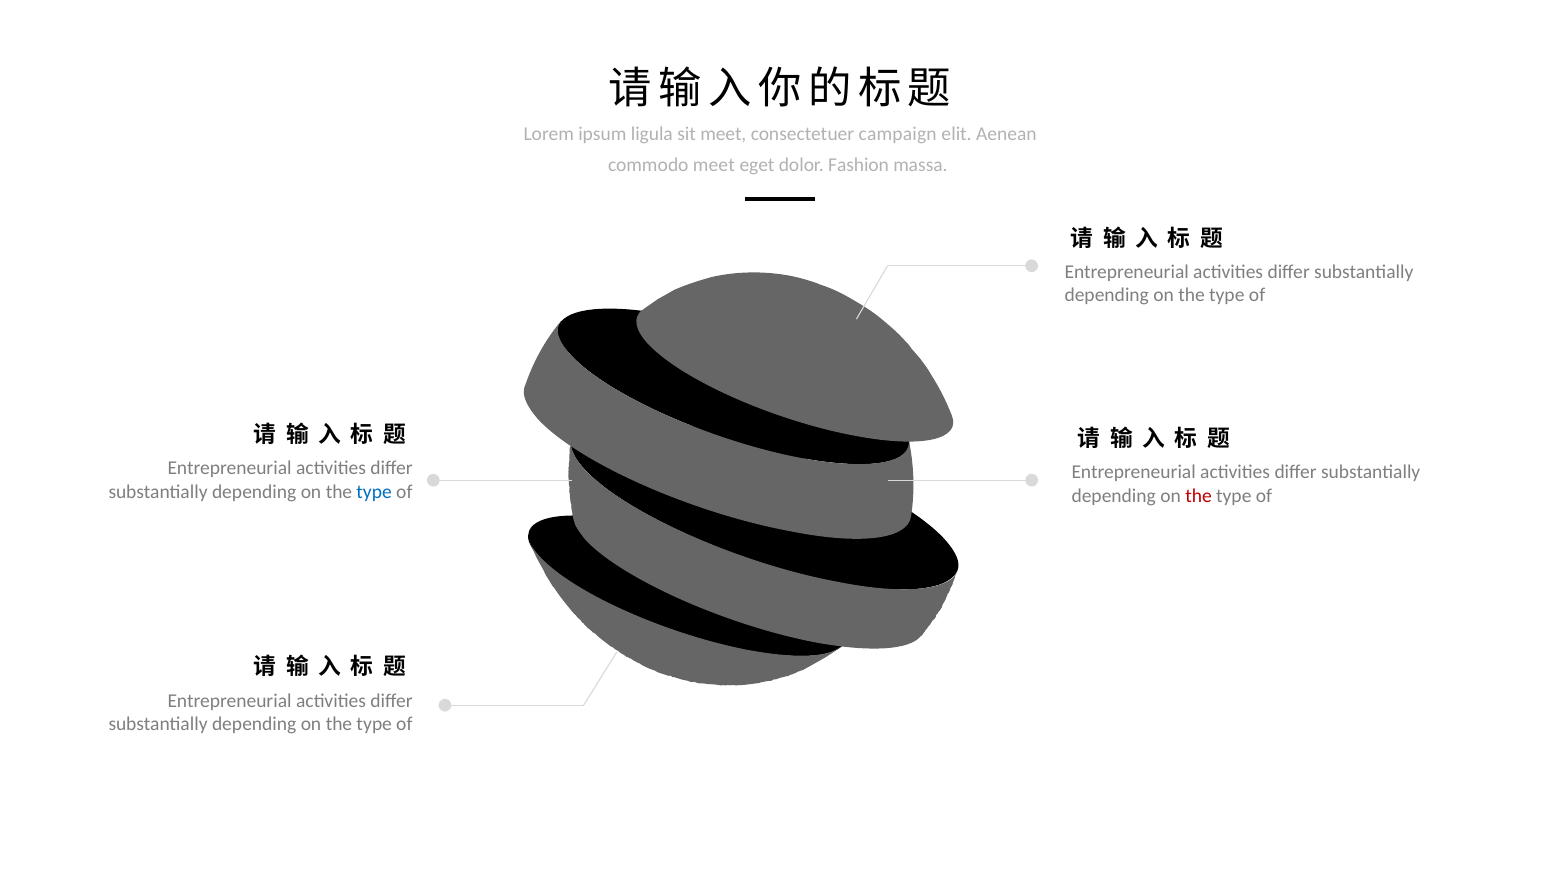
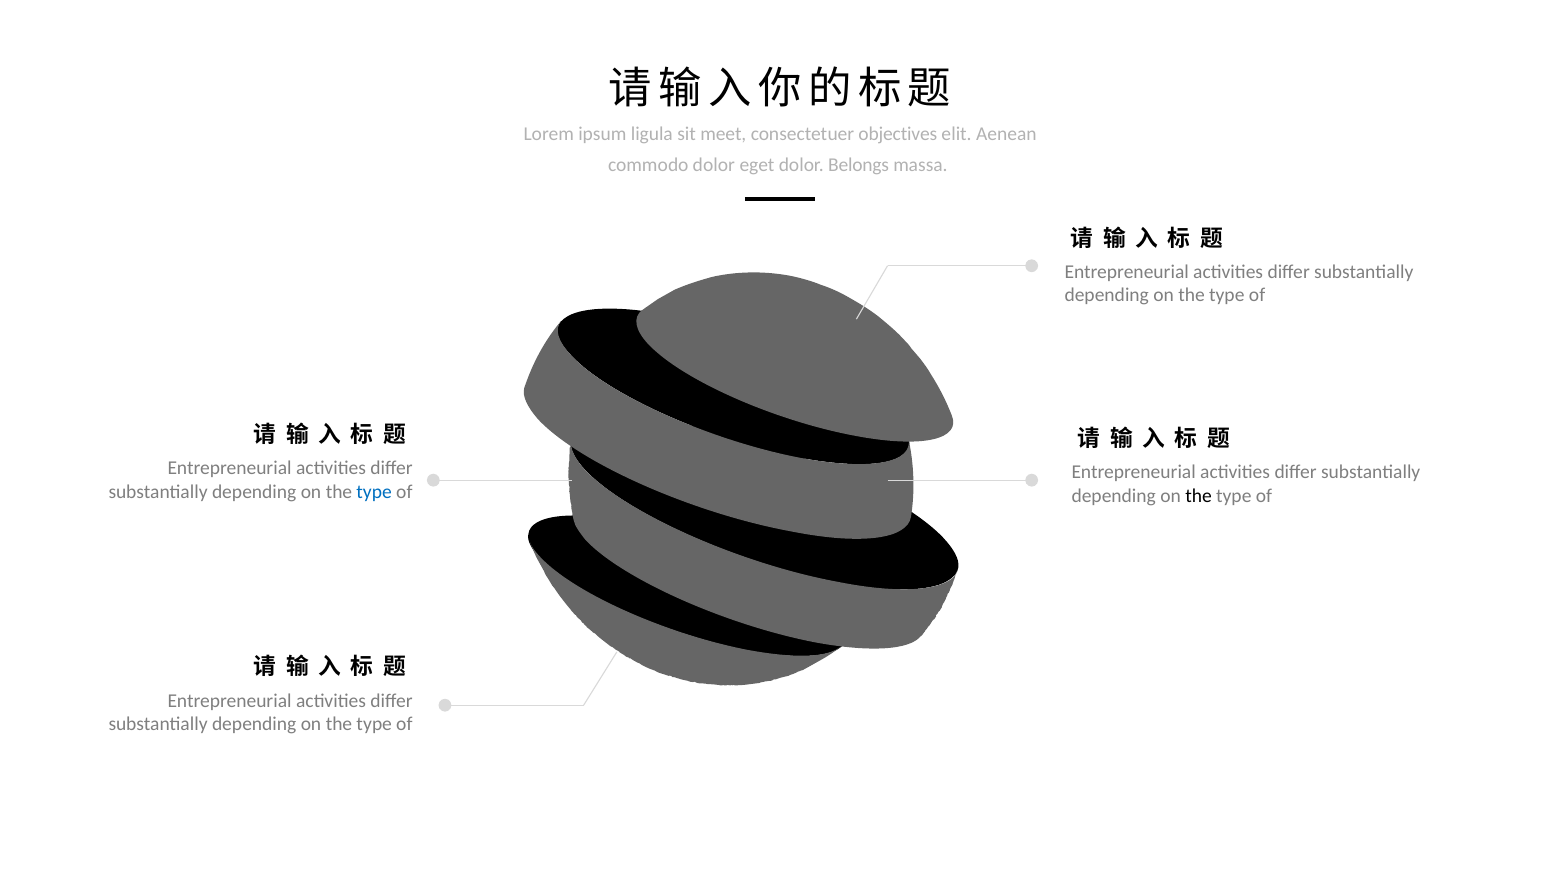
campaign: campaign -> objectives (898, 134)
commodo meet: meet -> dolor (714, 165)
Fashion: Fashion -> Belongs (859, 165)
the colour: red -> black (1199, 495)
